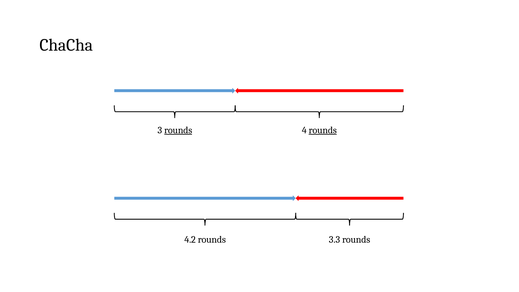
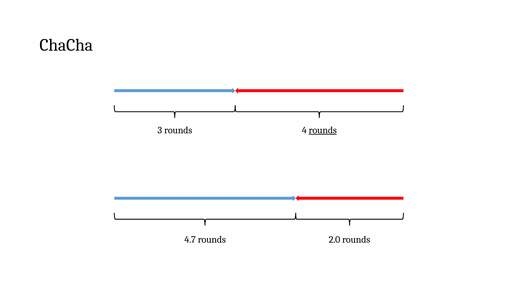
rounds underline: present -> none (178, 130)
4.2: 4.2 -> 4.7 (190, 240)
3.3: 3.3 -> 2.0 (335, 240)
